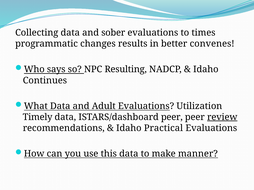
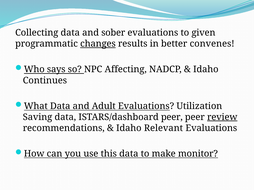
times: times -> given (203, 33)
changes underline: none -> present (98, 44)
Resulting: Resulting -> Affecting (126, 70)
Timely: Timely -> Saving (38, 117)
Practical: Practical -> Relevant (163, 128)
manner: manner -> monitor (198, 154)
